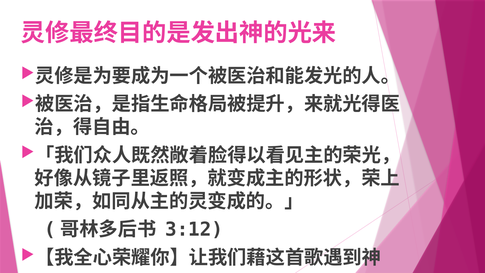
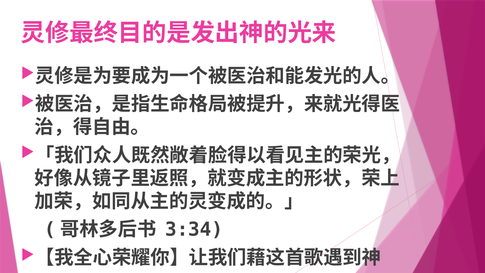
3:12: 3:12 -> 3:34 (194, 229)
